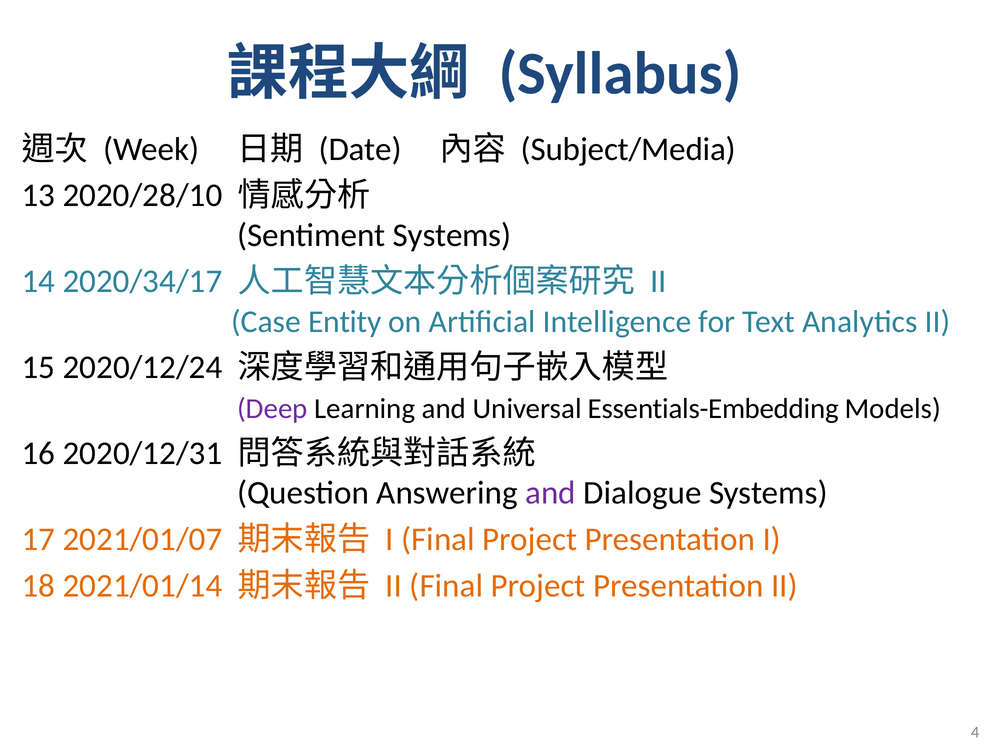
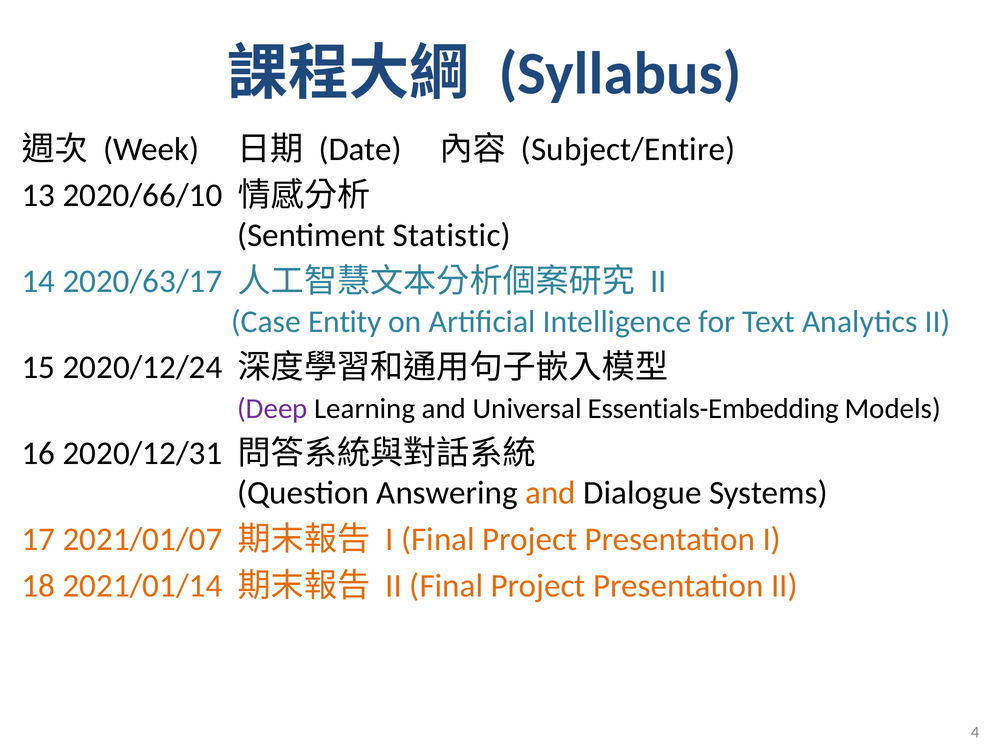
Subject/Media: Subject/Media -> Subject/Entire (628, 149)
2020/28/10: 2020/28/10 -> 2020/66/10 (142, 196)
Sentiment Systems: Systems -> Statistic (452, 235)
2020/34/17: 2020/34/17 -> 2020/63/17 (142, 282)
and colour: purple -> orange (550, 494)
